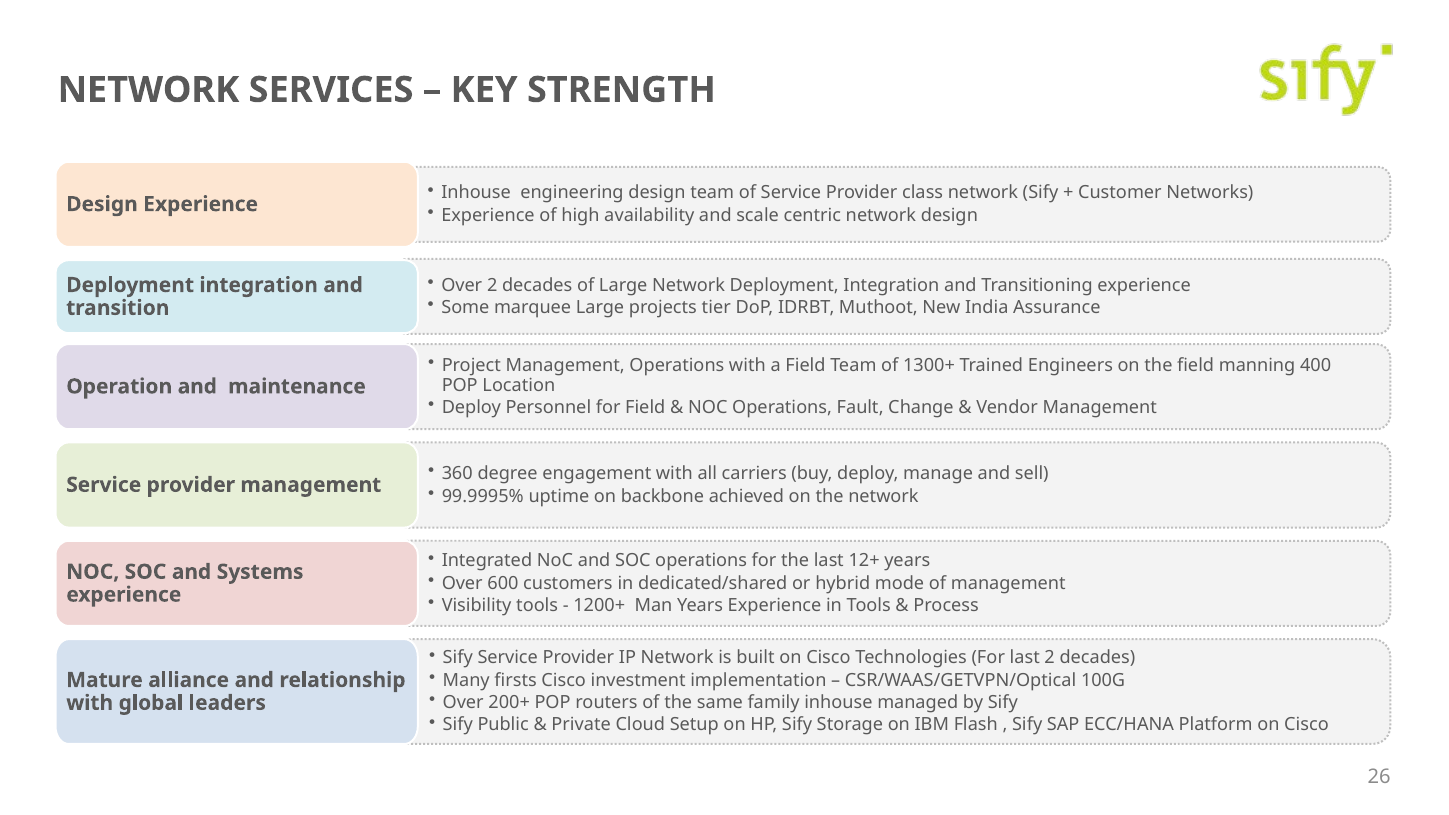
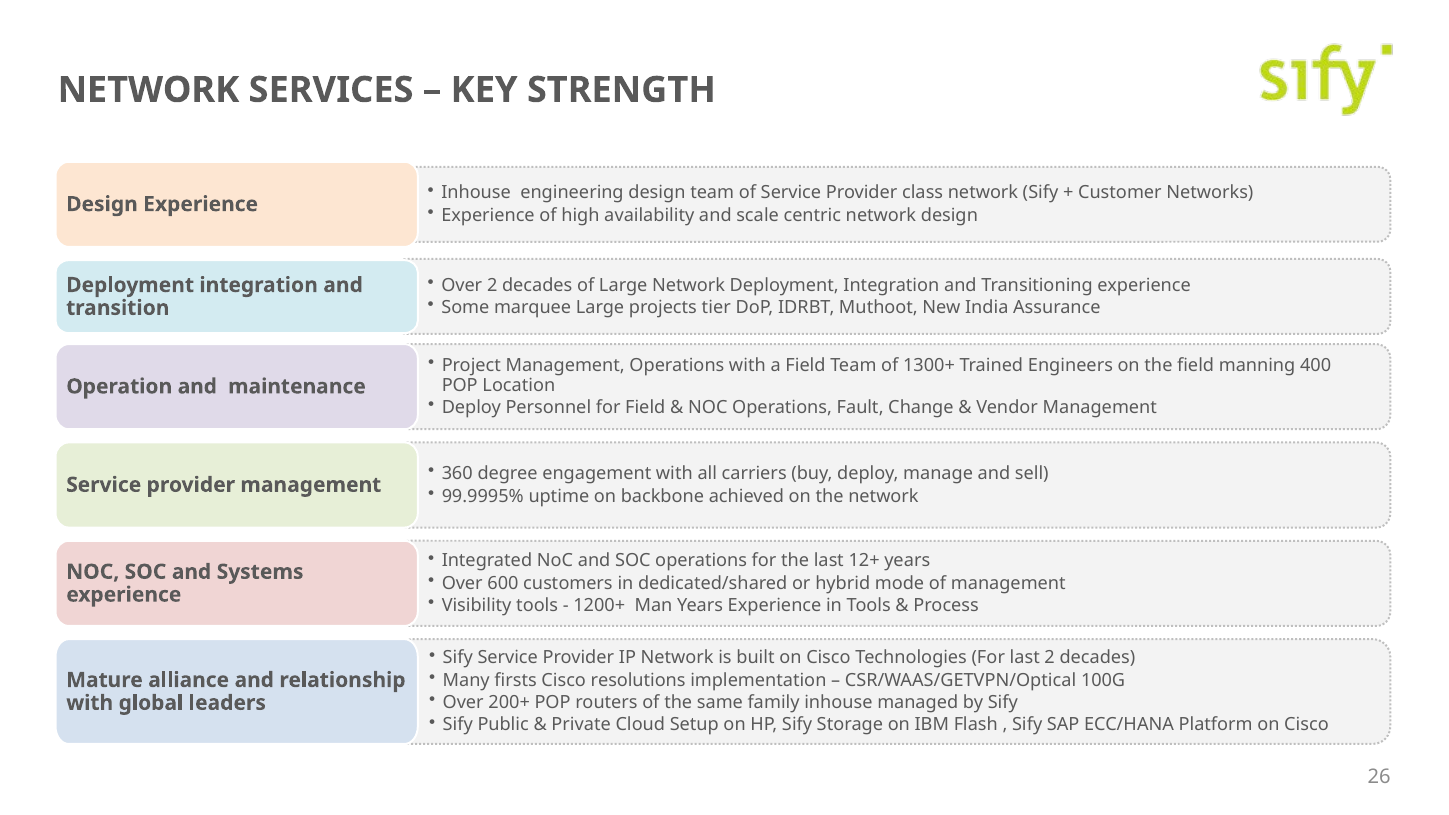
investment: investment -> resolutions (638, 680)
